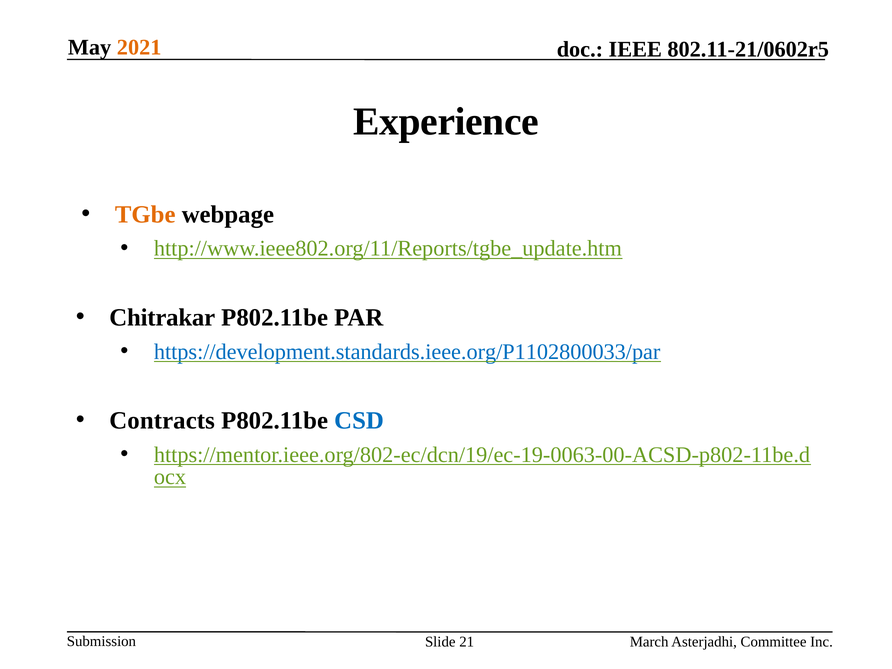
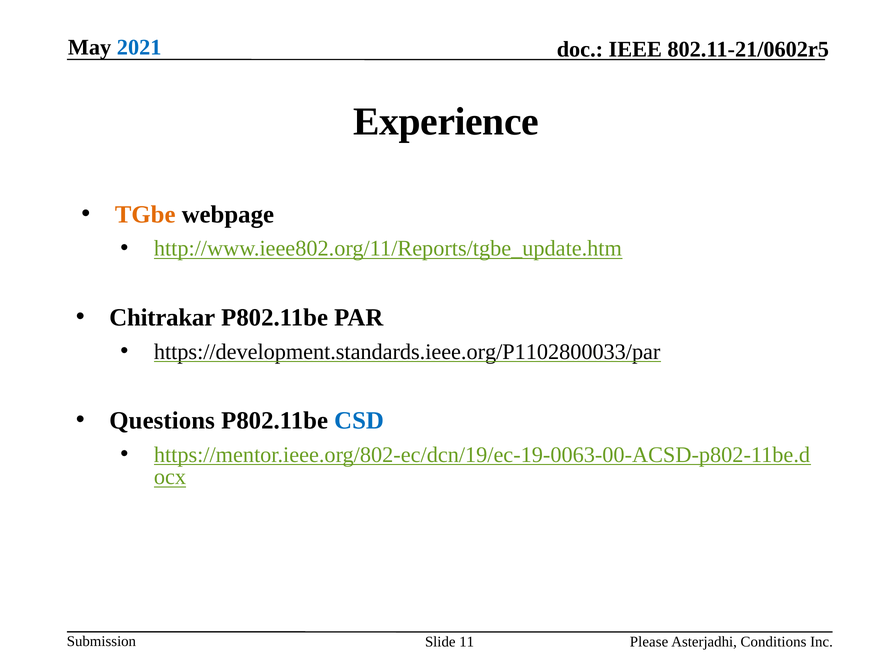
2021 colour: orange -> blue (139, 47)
https://development.standards.ieee.org/P1102800033/par colour: blue -> black (407, 352)
Contracts: Contracts -> Questions (162, 421)
21: 21 -> 11 (467, 642)
March: March -> Please (649, 642)
Committee: Committee -> Conditions (774, 642)
